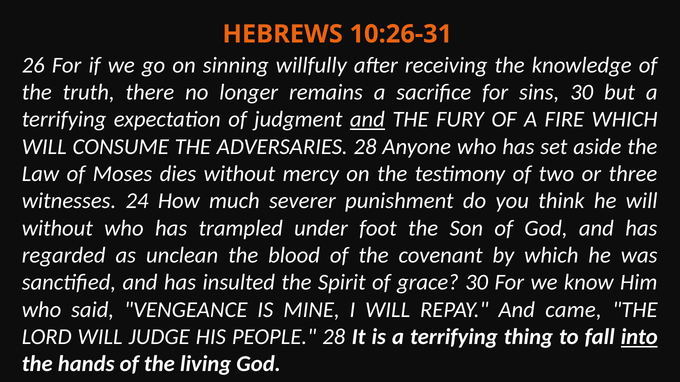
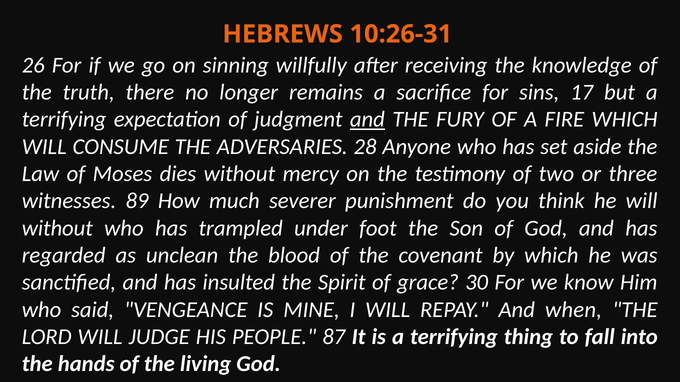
sins 30: 30 -> 17 (582, 92)
24: 24 -> 89 (137, 201)
came: came -> when (573, 310)
PEOPLE 28: 28 -> 87 (334, 337)
into underline: present -> none (639, 337)
